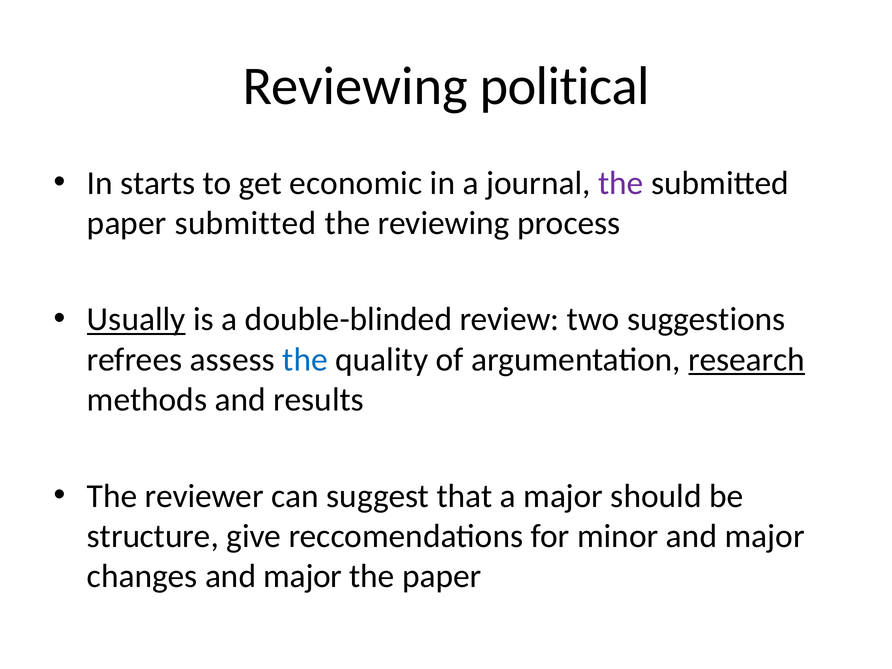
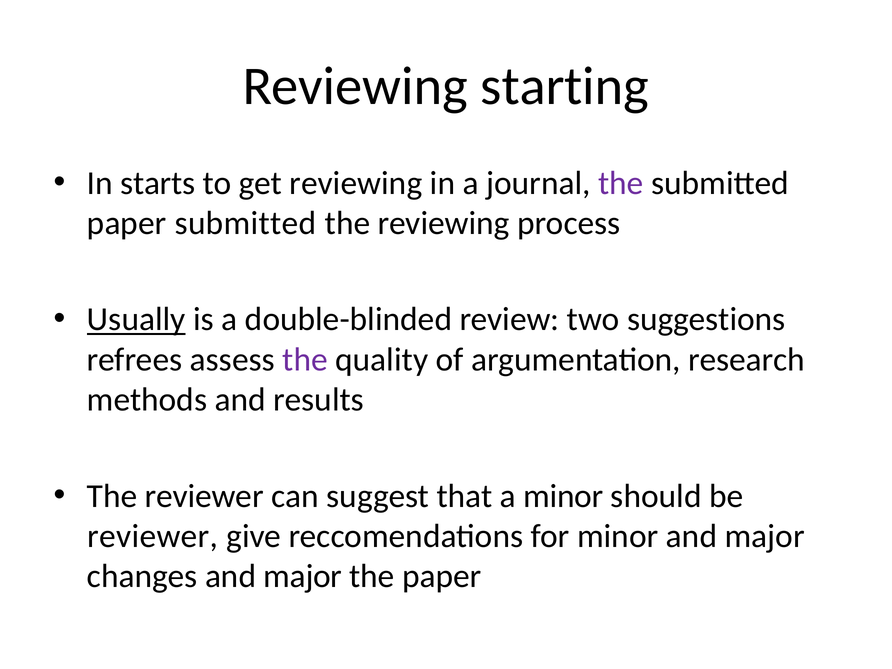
political: political -> starting (565, 86)
get economic: economic -> reviewing (356, 183)
the colour: blue -> purple (305, 360)
research underline: present -> none (747, 360)
a major: major -> minor (563, 496)
structure: structure -> reviewer (153, 536)
